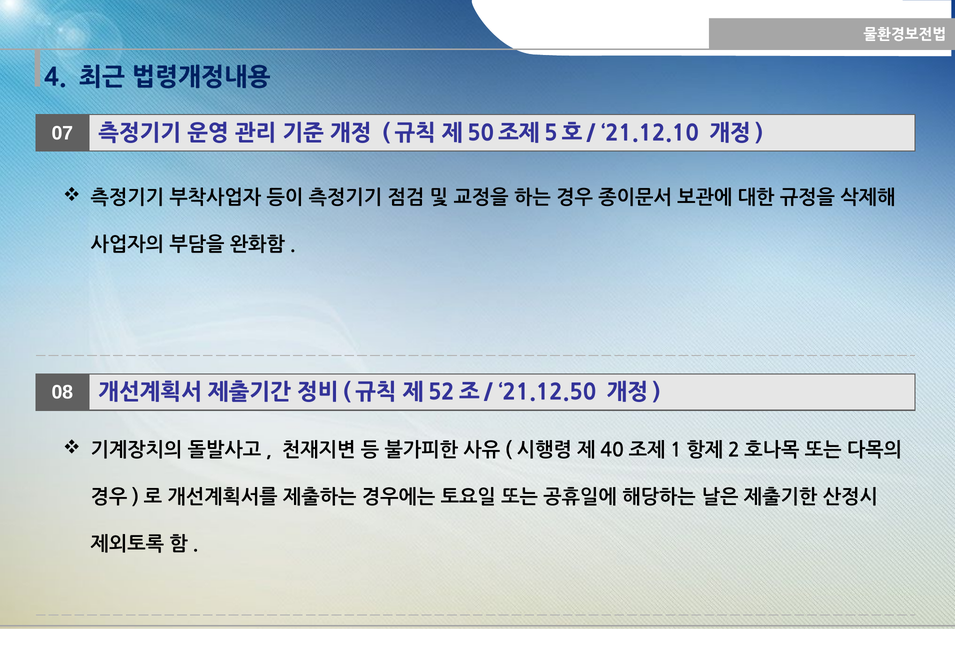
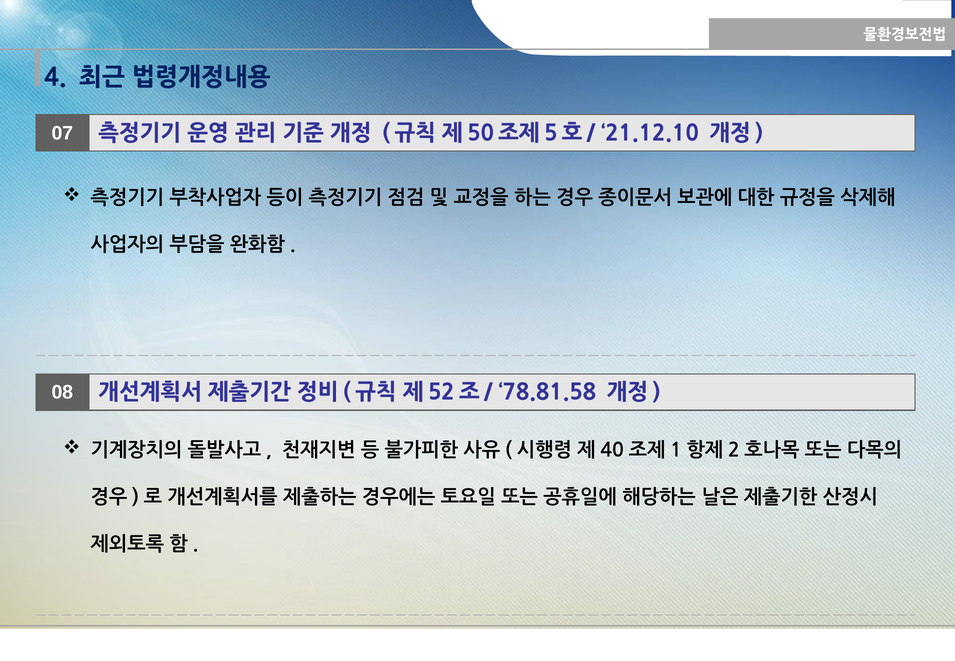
21.12.50: 21.12.50 -> 78.81.58 (547, 393)
